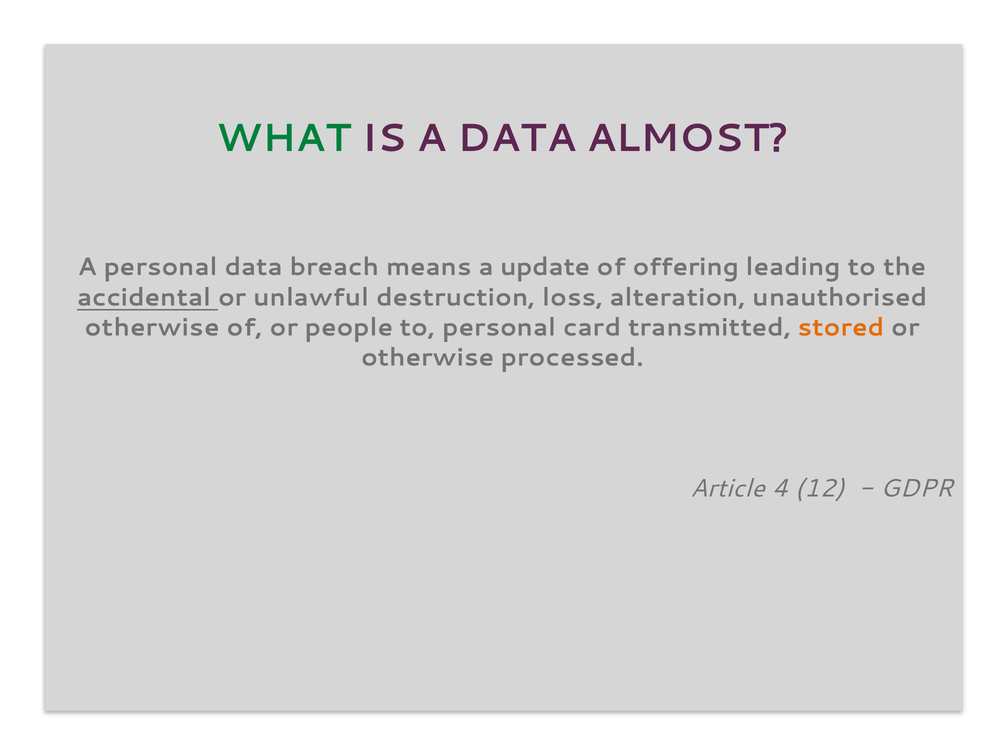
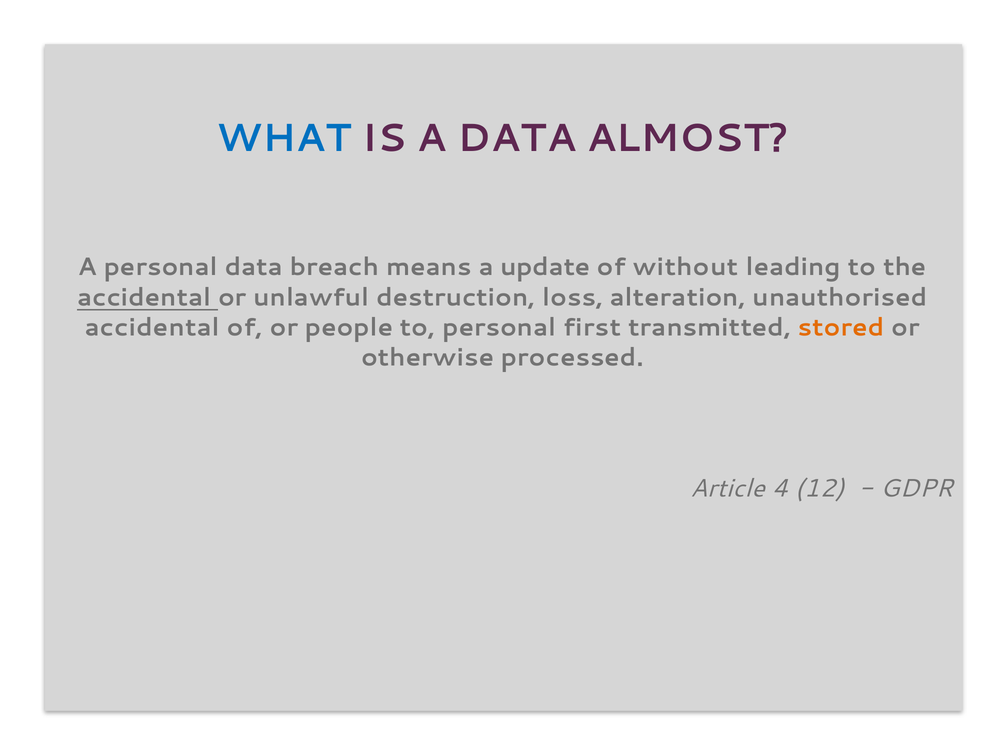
WHAT colour: green -> blue (284, 138)
offering: offering -> without (686, 267)
otherwise: otherwise -> accidental (152, 327)
card: card -> first (592, 327)
